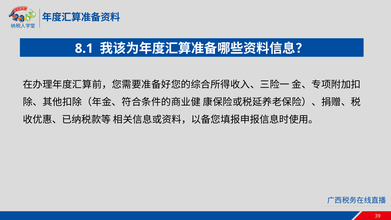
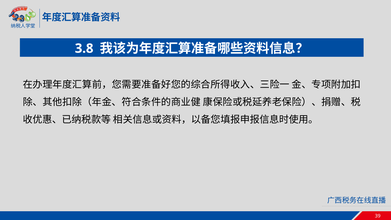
8.1: 8.1 -> 3.8 (84, 48)
